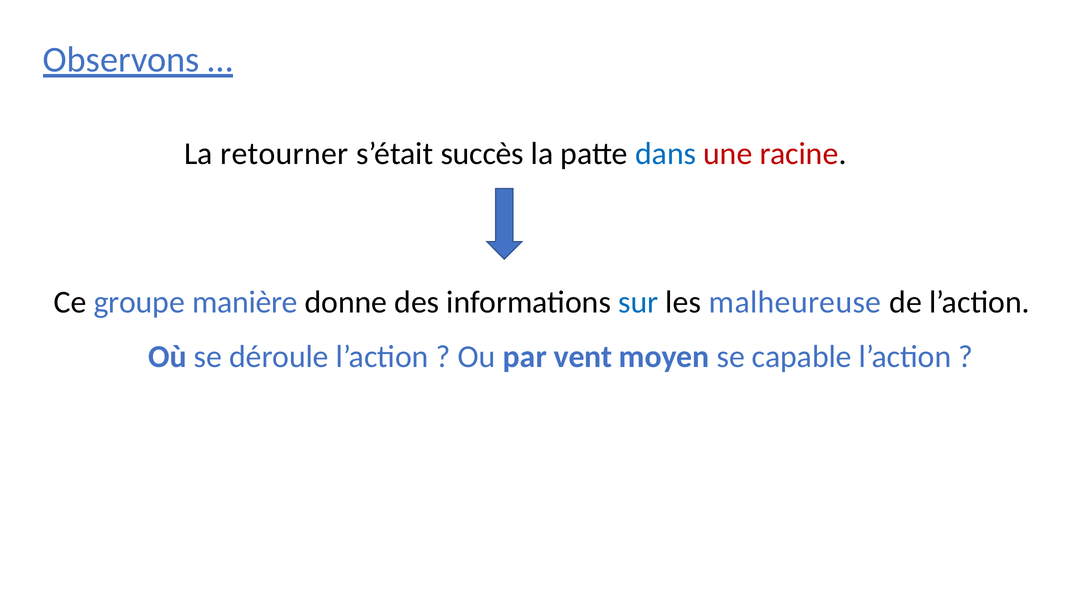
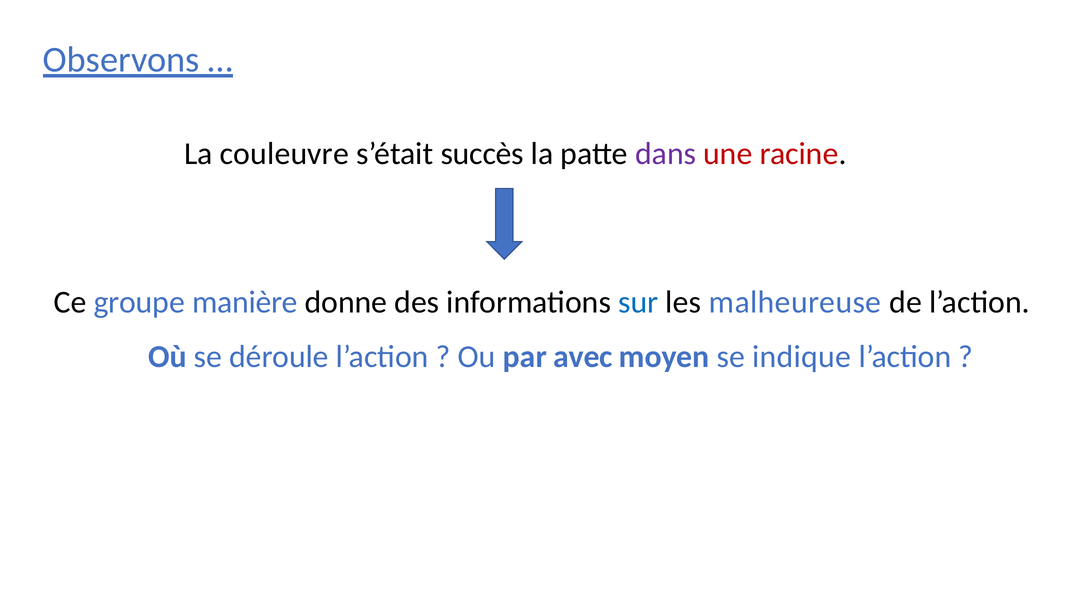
retourner: retourner -> couleuvre (284, 154)
dans colour: blue -> purple (666, 154)
vent: vent -> avec (583, 357)
capable: capable -> indique (802, 357)
